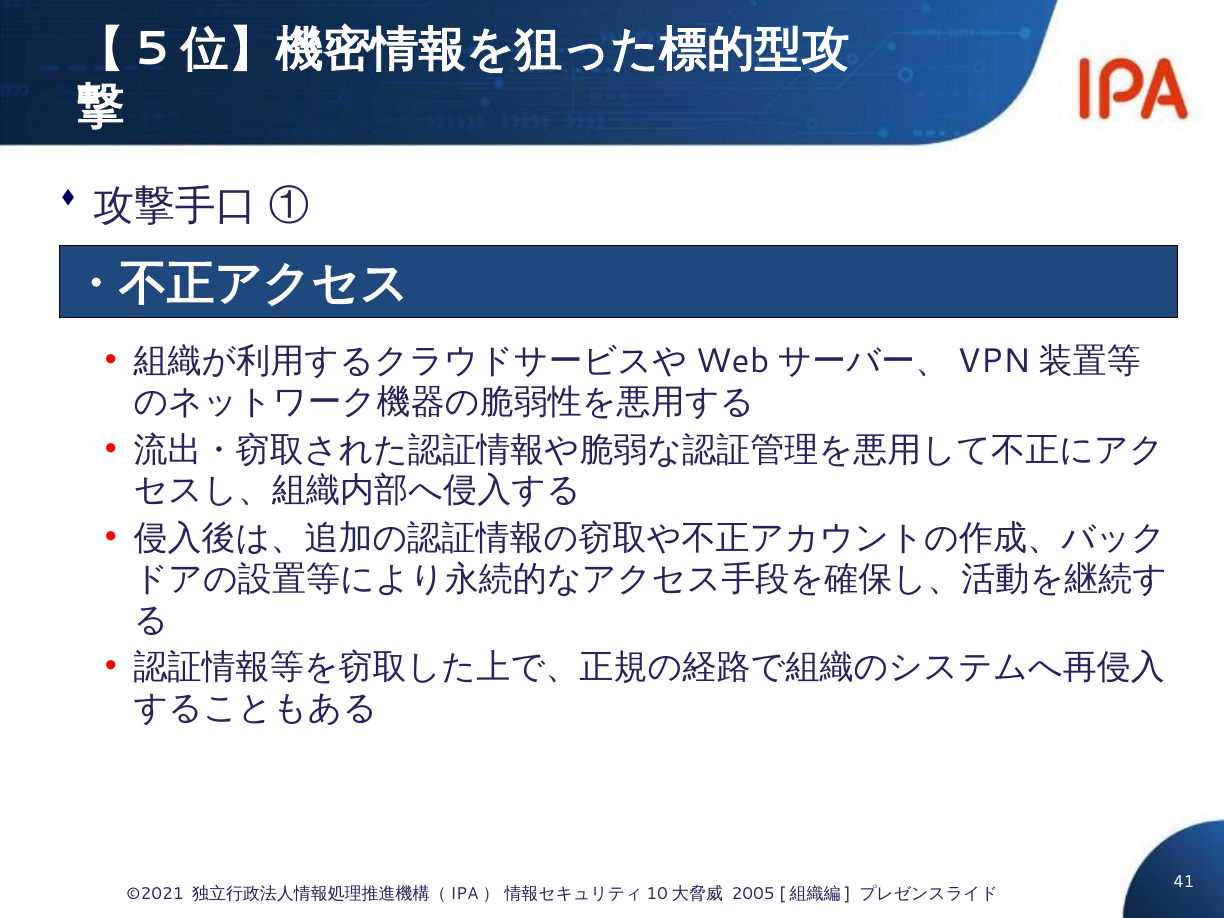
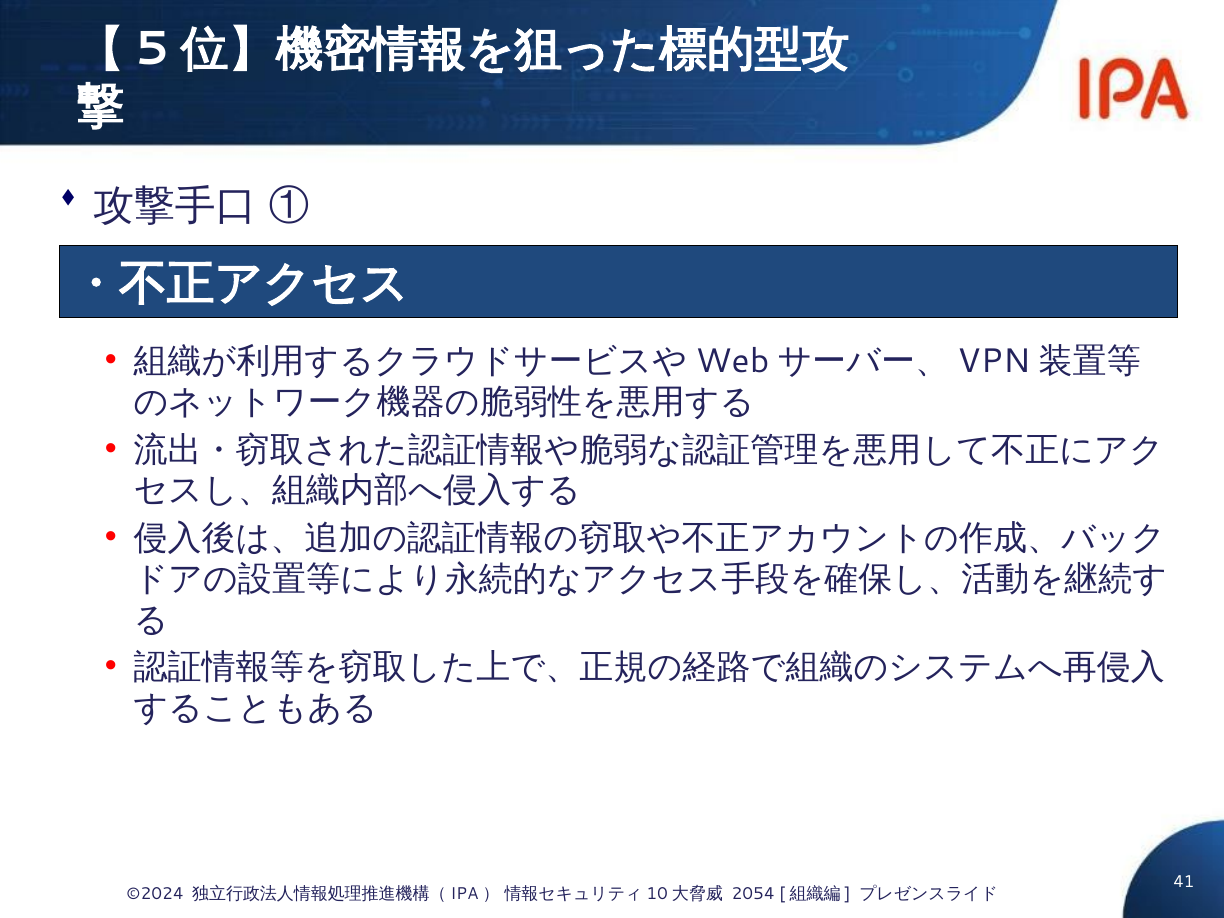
©2021: ©2021 -> ©2024 (155, 894)
2005: 2005 -> 2054 (753, 894)
